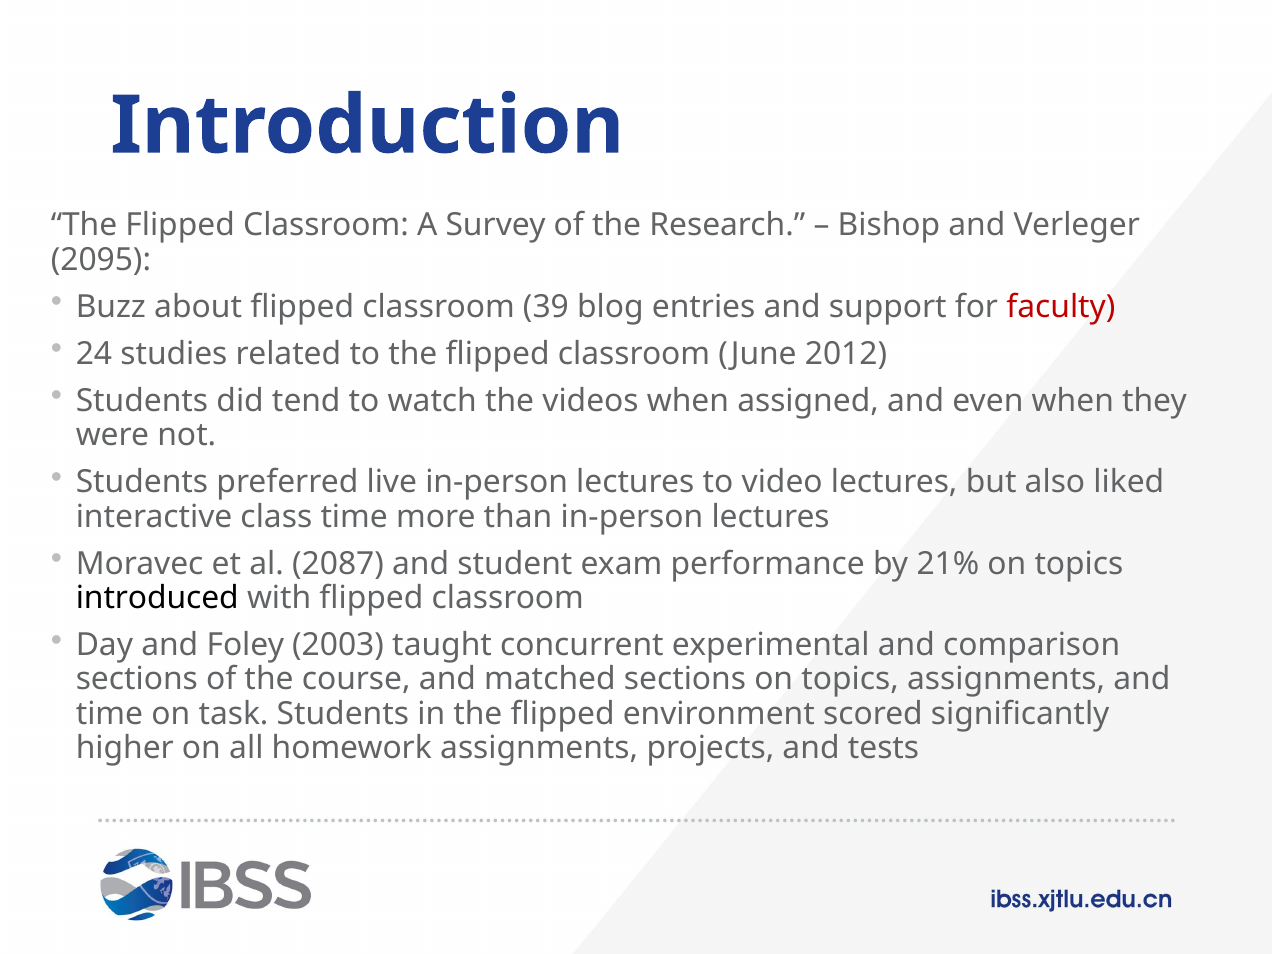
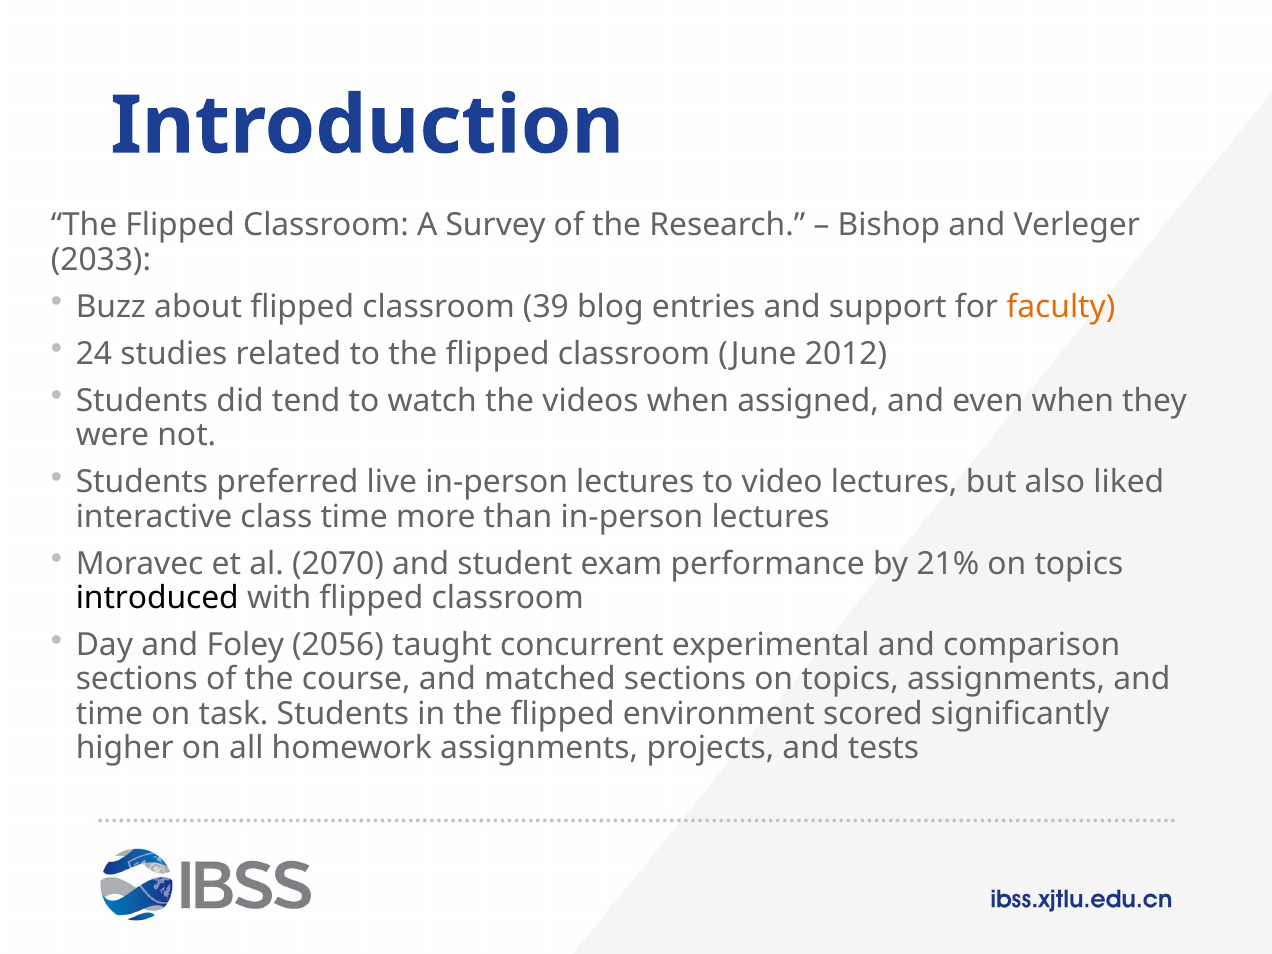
2095: 2095 -> 2033 (101, 260)
faculty colour: red -> orange (1061, 307)
2087: 2087 -> 2070 (338, 564)
2003: 2003 -> 2056 (338, 645)
